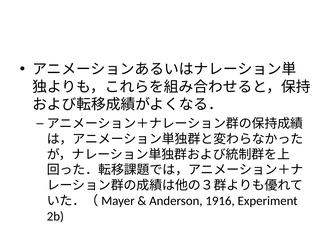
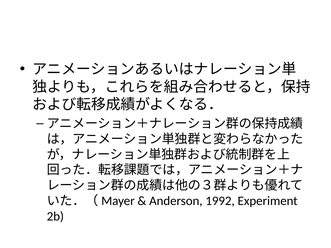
1916: 1916 -> 1992 (220, 201)
